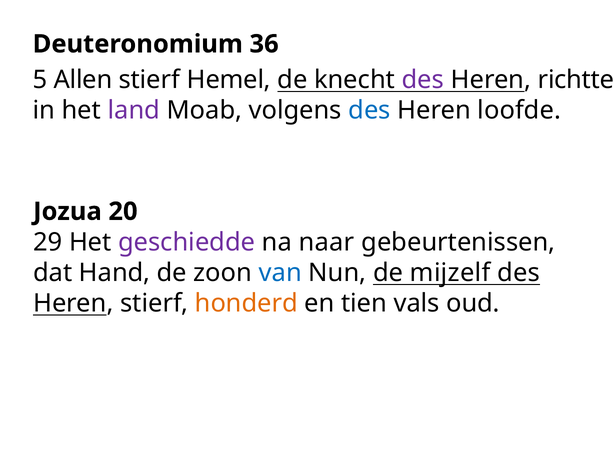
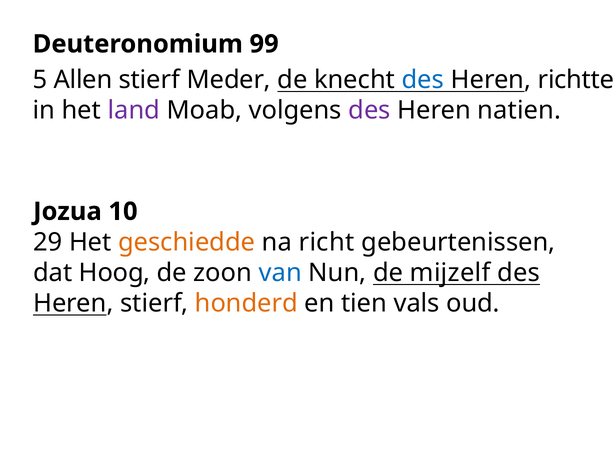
36: 36 -> 99 (264, 44)
Hemel: Hemel -> Meder (229, 80)
des colour: purple -> blue (423, 80)
des colour: blue -> purple (370, 110)
loofde: loofde -> natien (519, 110)
20: 20 -> 10 (123, 211)
geschiedde colour: purple -> orange (187, 242)
naar: naar -> richt (327, 242)
Hand: Hand -> Hoog (115, 273)
